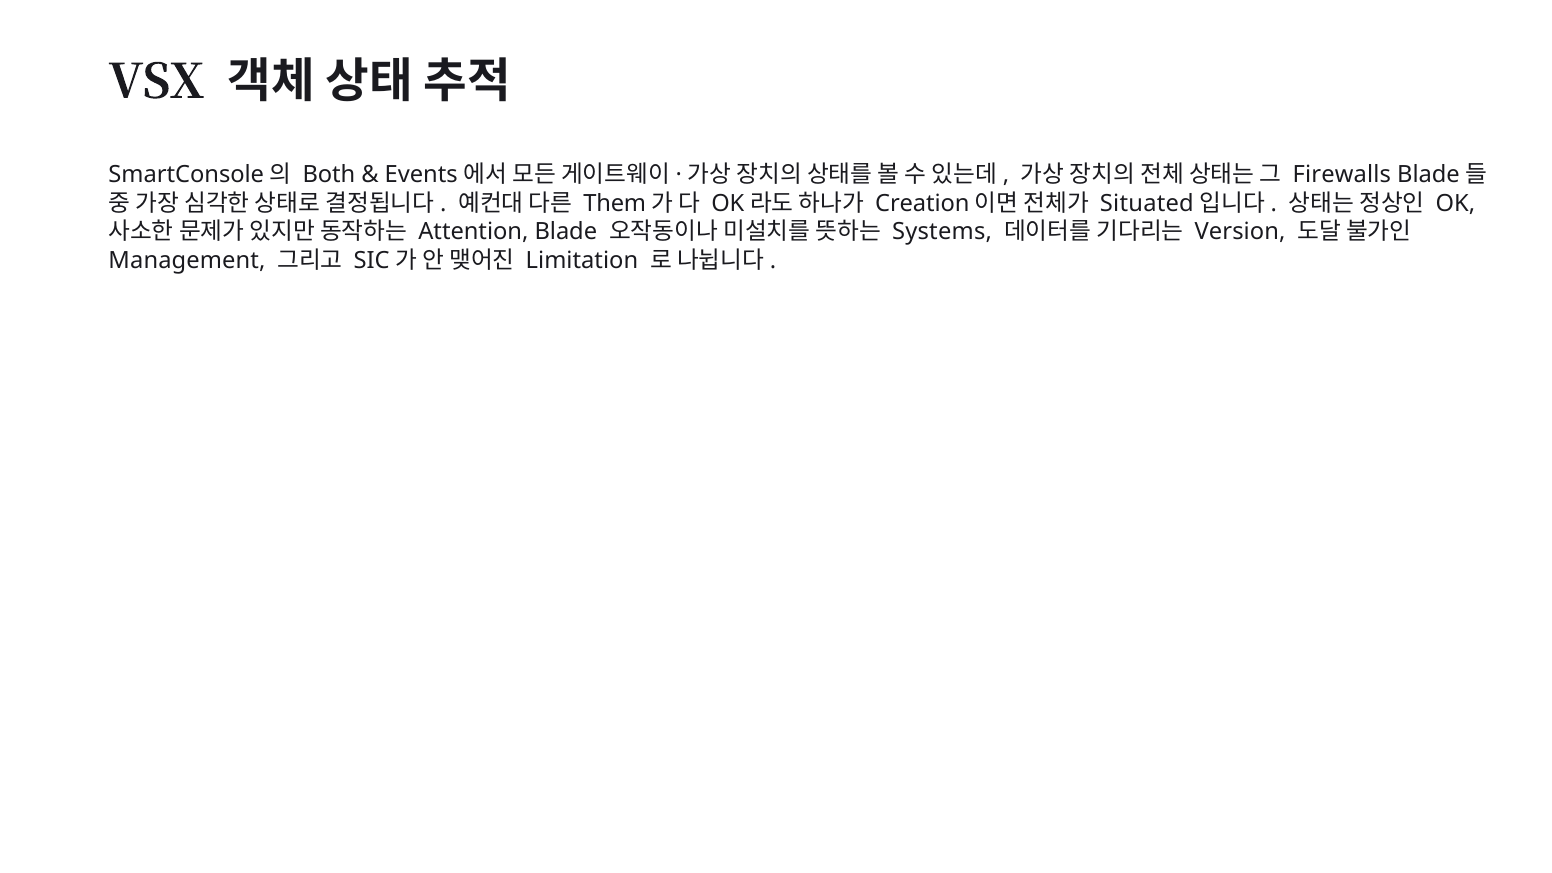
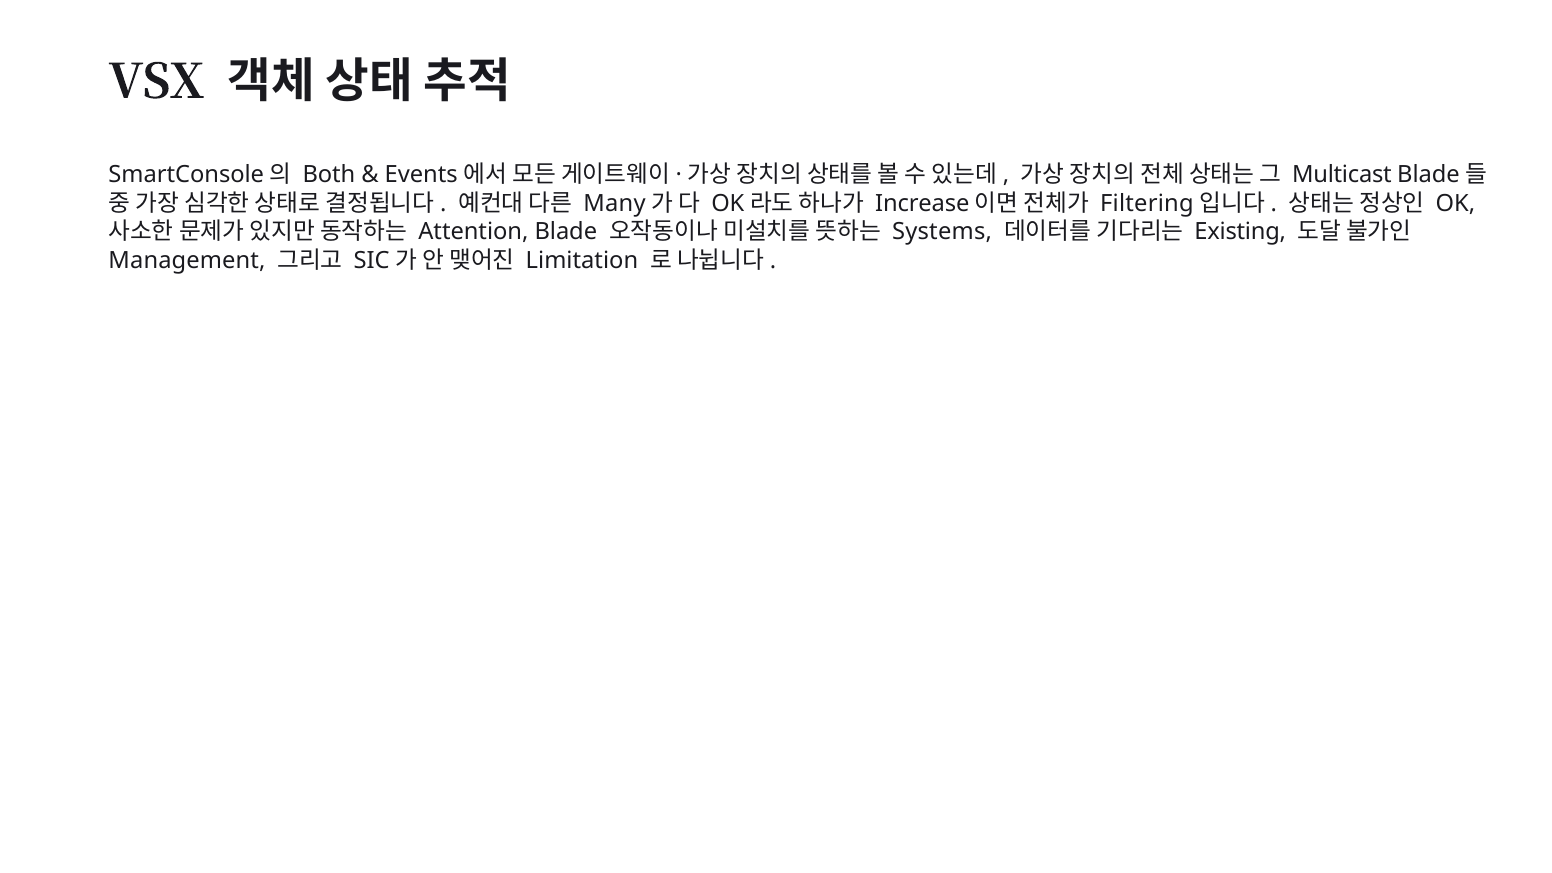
Firewalls: Firewalls -> Multicast (1342, 175)
Them: Them -> Many (615, 203)
Creation: Creation -> Increase (922, 203)
Situated: Situated -> Filtering (1147, 203)
Version: Version -> Existing (1240, 232)
